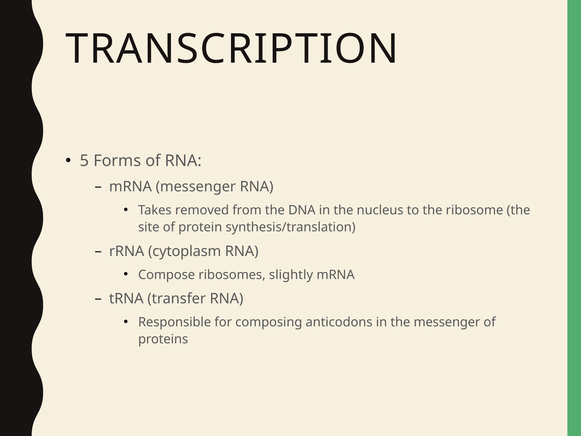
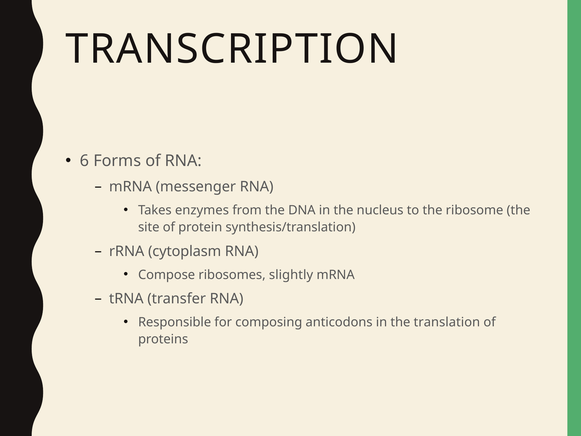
5: 5 -> 6 (85, 161)
removed: removed -> enzymes (202, 210)
the messenger: messenger -> translation (447, 322)
